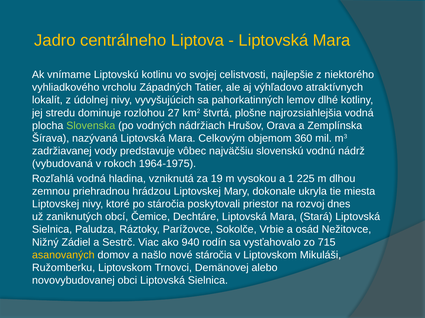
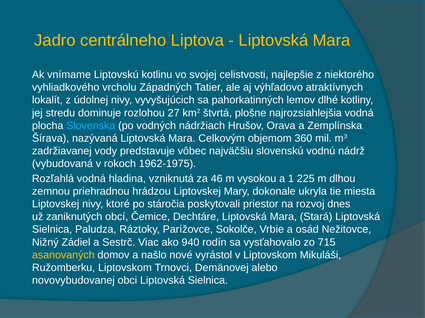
Slovenska colour: light green -> light blue (91, 126)
1964-1975: 1964-1975 -> 1962-1975 (167, 164)
19: 19 -> 46 (217, 179)
nové stáročia: stáročia -> vyrástol (214, 255)
